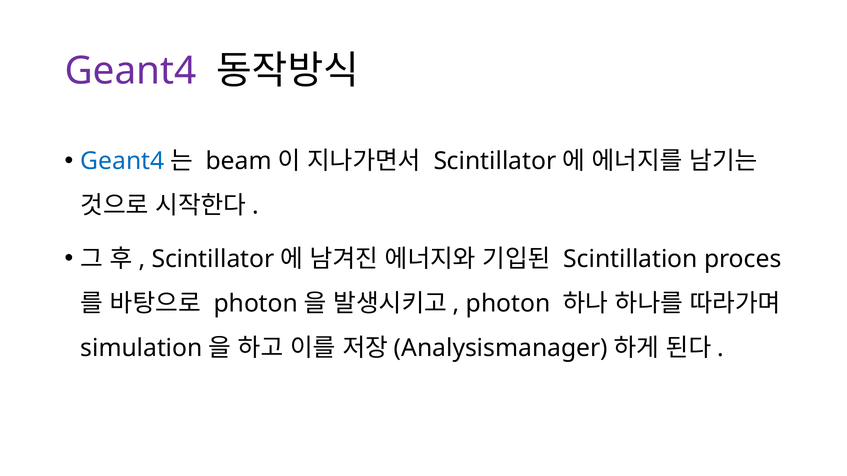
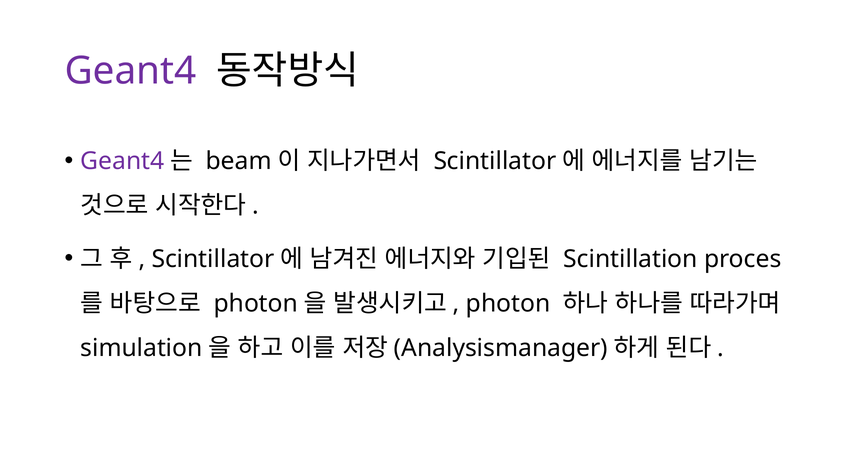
Geant4 colour: blue -> purple (122, 161)
